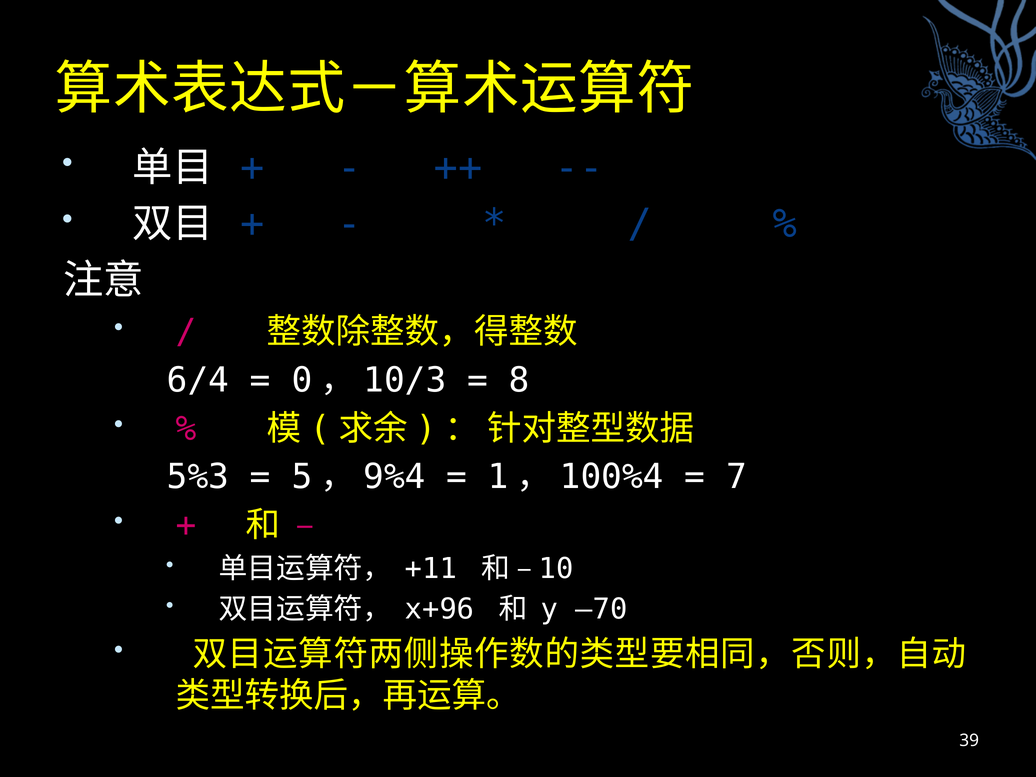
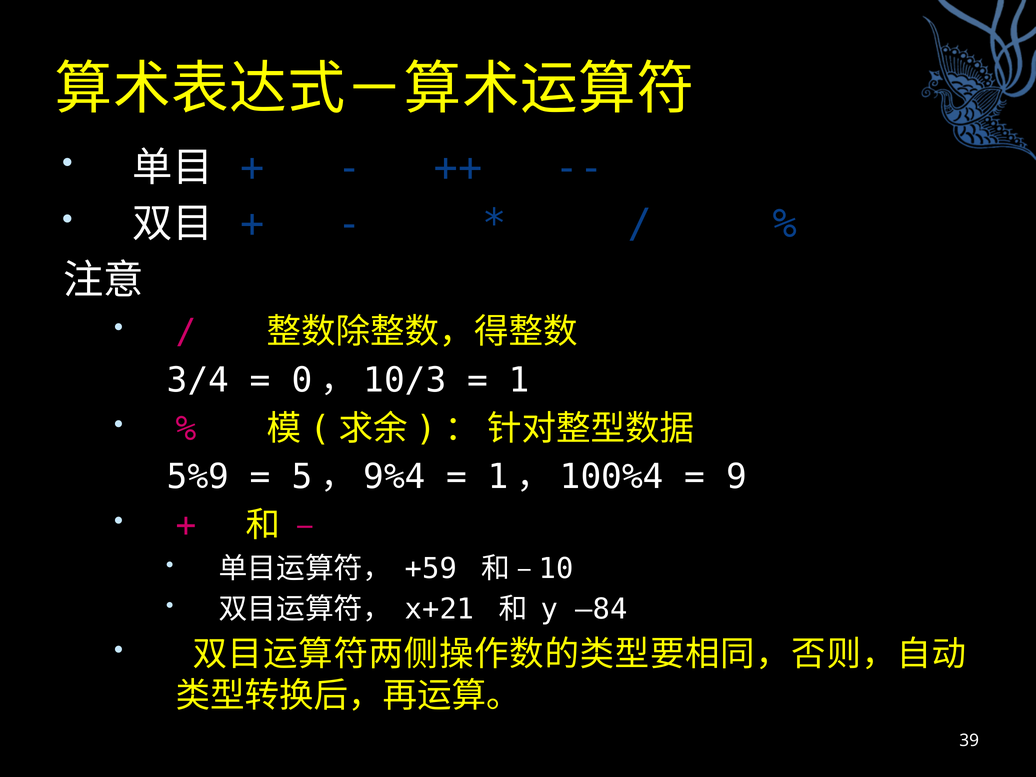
6/4: 6/4 -> 3/4 (198, 380)
8: 8 -> 1 (519, 380)
5%3: 5%3 -> 5%9 (198, 477)
7: 7 -> 9 (736, 477)
+11: +11 -> +59 (431, 569)
x+96: x+96 -> x+21 (440, 609)
–70: –70 -> –84 (601, 609)
